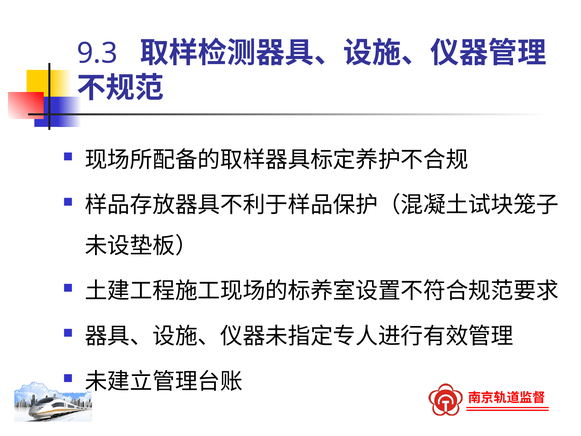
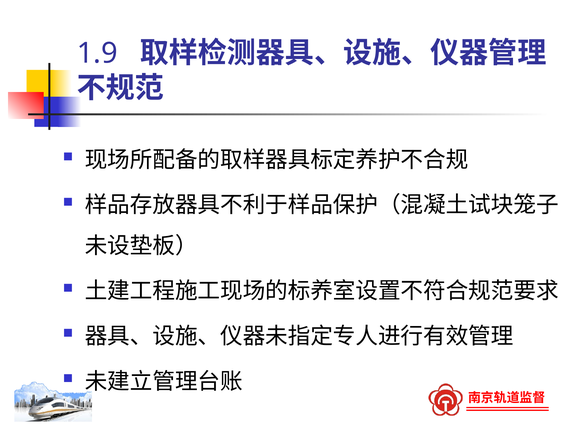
9.3: 9.3 -> 1.9 (97, 53)
